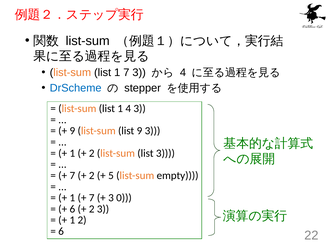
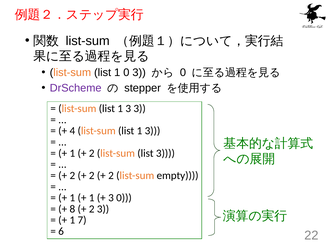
1 7: 7 -> 0 (126, 73)
4: 4 -> 0 (183, 73)
DrScheme colour: blue -> purple (76, 88)
4: 4 -> 3 (128, 109)
9: 9 -> 4 (72, 131)
9: 9 -> 1 (139, 131)
7: 7 -> 2 (72, 176)
5: 5 -> 2 (111, 176)
7: 7 -> 1 (92, 198)
6: 6 -> 8 (72, 210)
1 2: 2 -> 7 (82, 221)
